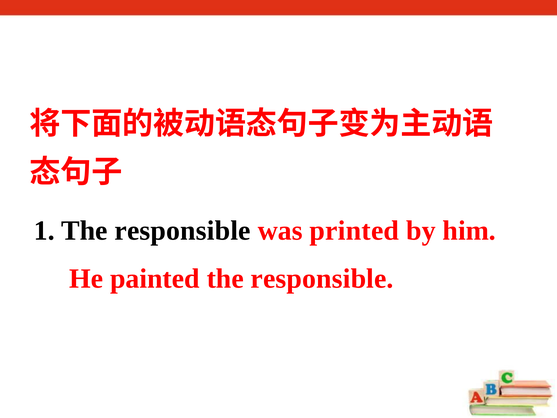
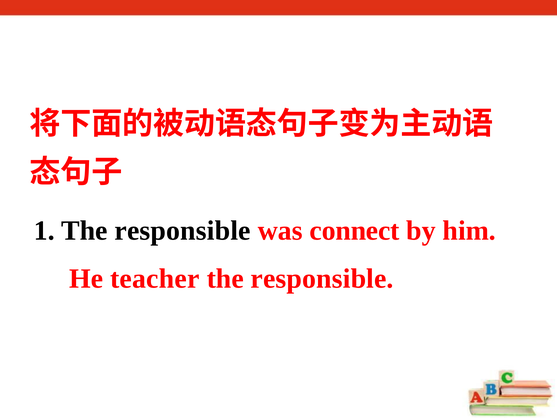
printed: printed -> connect (355, 231)
painted: painted -> teacher (155, 278)
